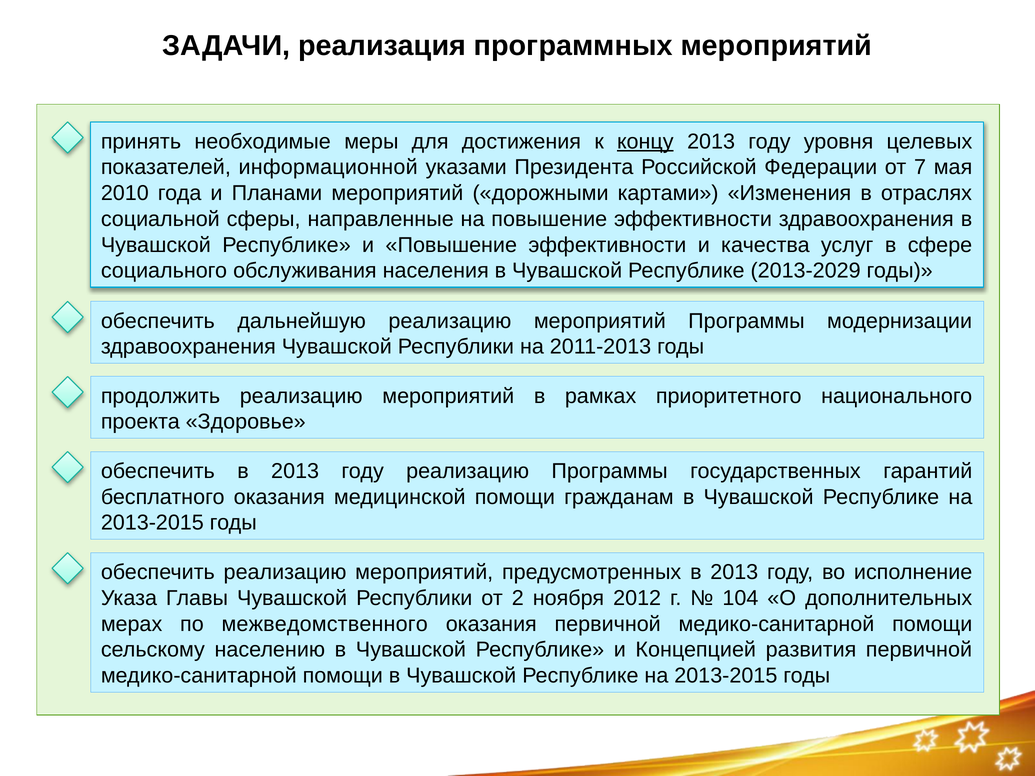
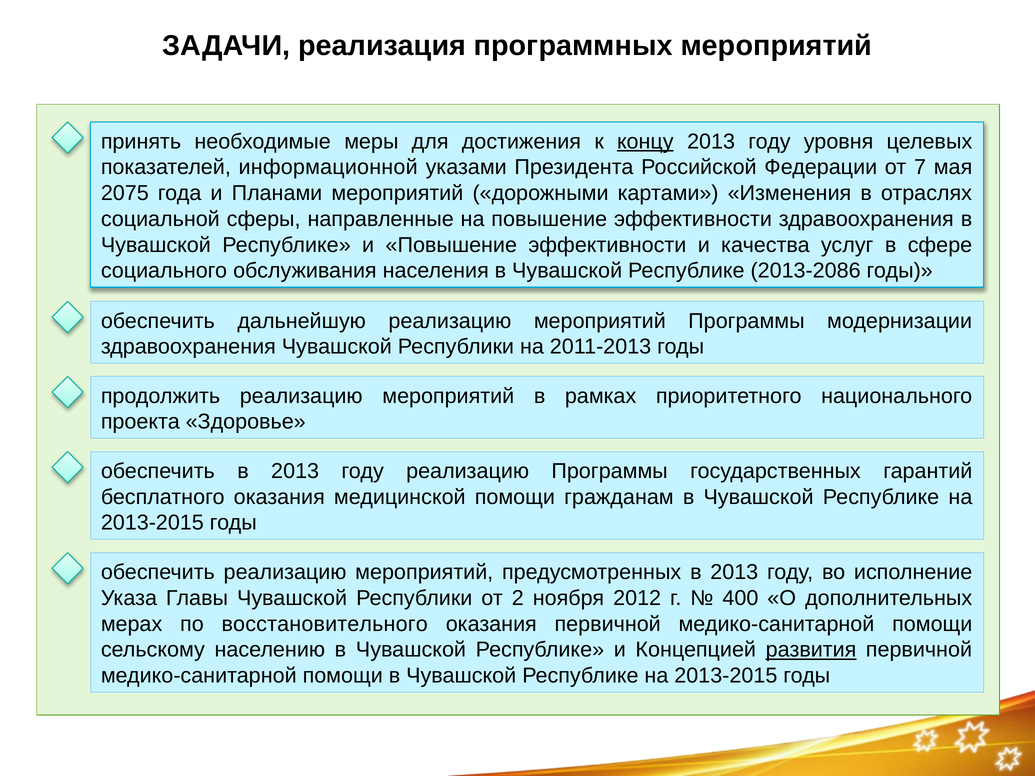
2010: 2010 -> 2075 (125, 193)
2013-2029: 2013-2029 -> 2013-2086 (806, 271)
104: 104 -> 400 (740, 598)
межведомственного: межведомственного -> восстановительного (325, 624)
развития underline: none -> present (811, 650)
